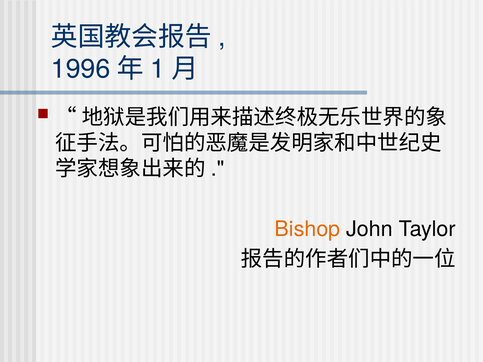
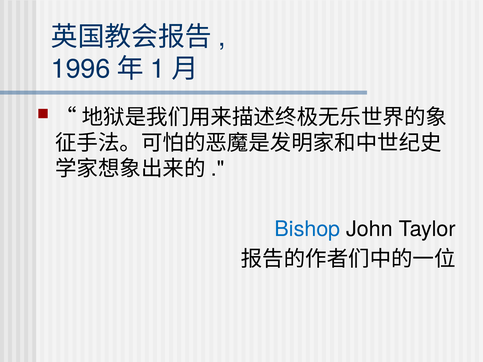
Bishop colour: orange -> blue (307, 229)
